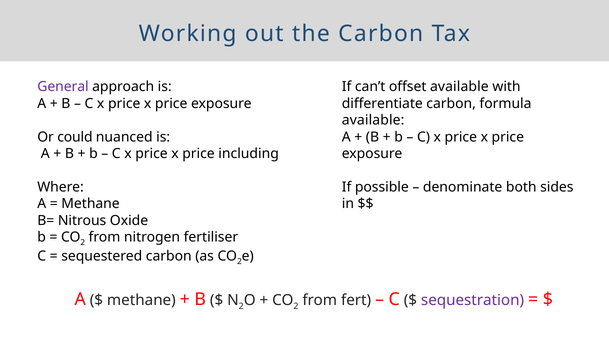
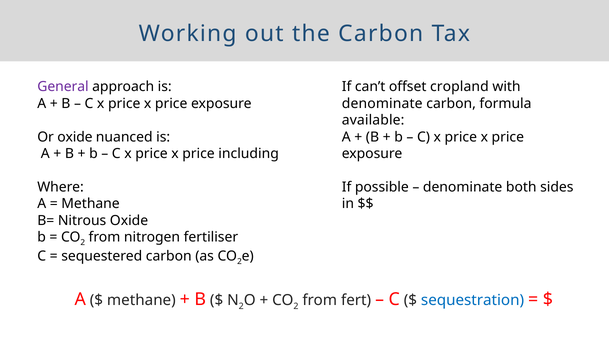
offset available: available -> cropland (459, 87)
differentiate: differentiate -> denominate (382, 104)
Or could: could -> oxide (75, 137)
sequestration colour: purple -> blue (473, 301)
